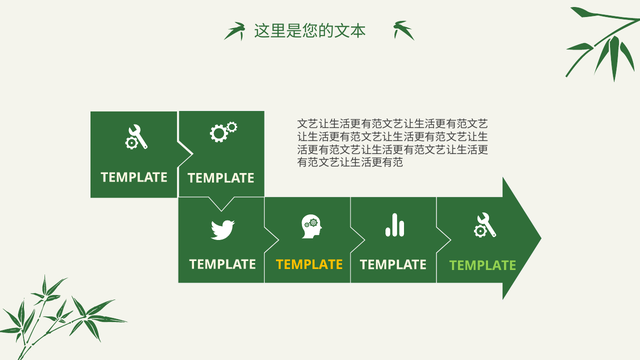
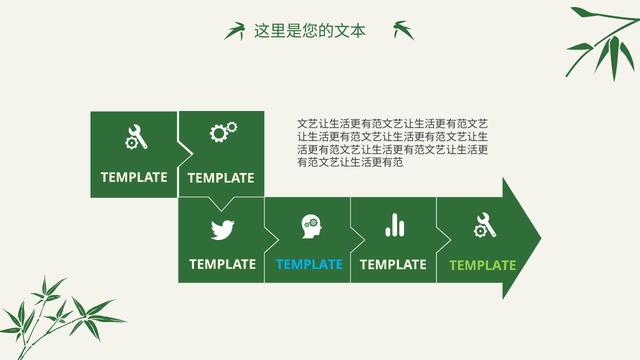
TEMPLATE colour: yellow -> light blue (309, 265)
